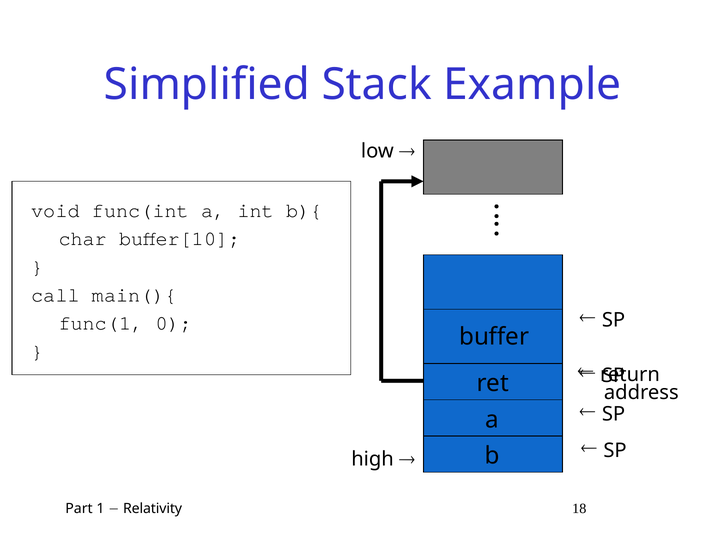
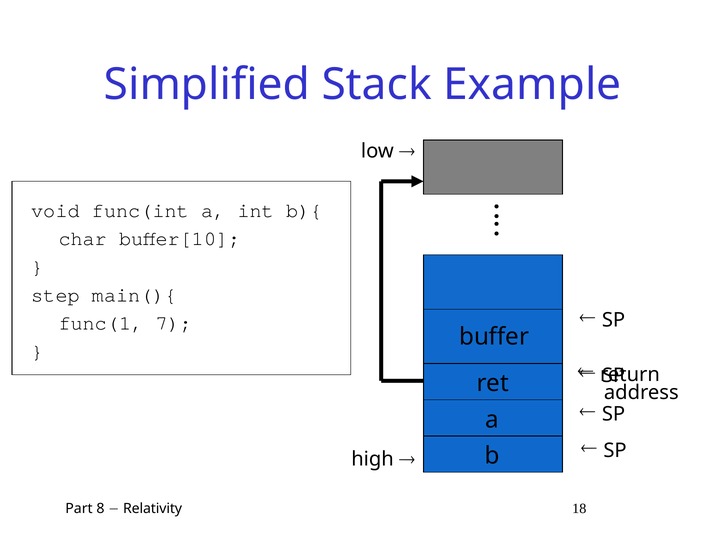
call: call -> step (56, 295)
0: 0 -> 7 (174, 324)
1: 1 -> 8 (100, 509)
